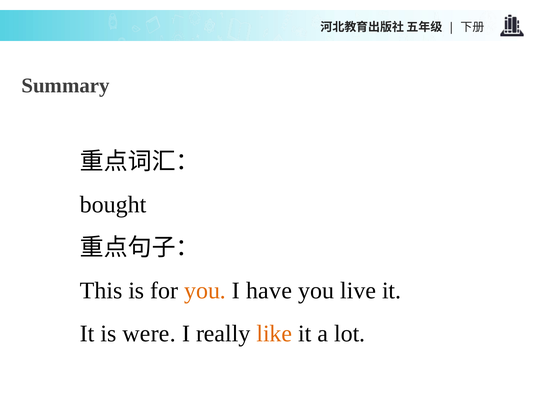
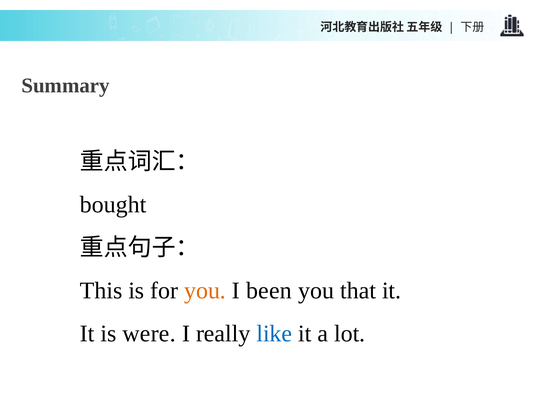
have: have -> been (269, 291)
live: live -> that (358, 291)
like colour: orange -> blue (274, 334)
